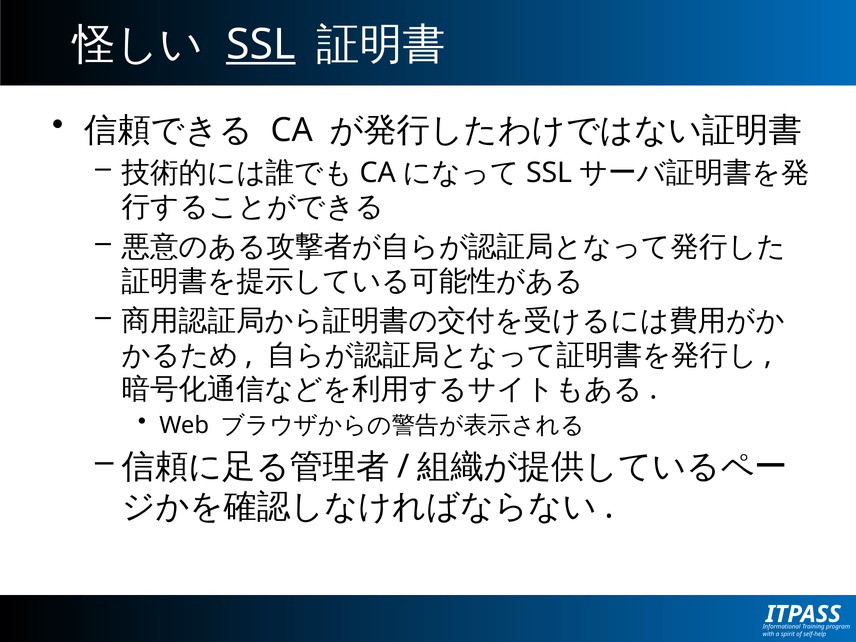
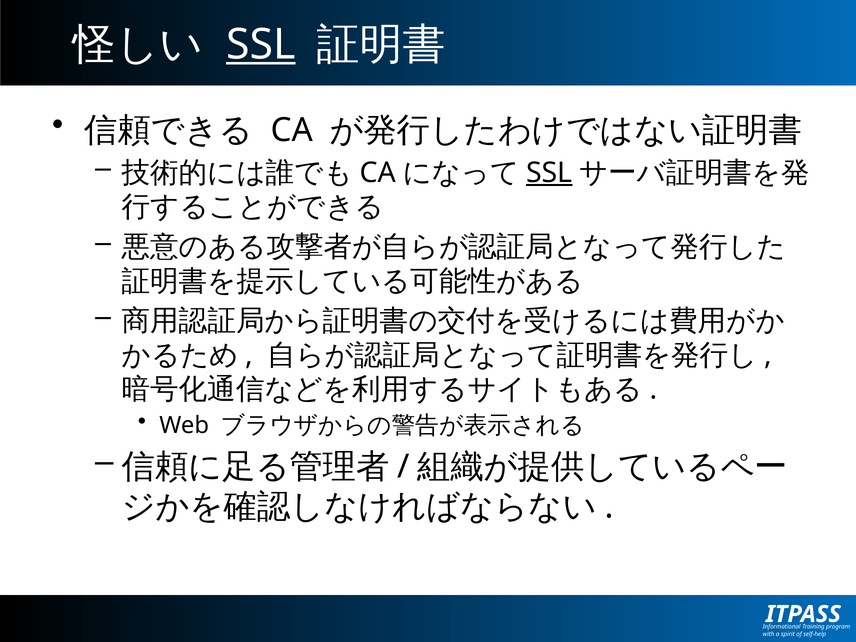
SSL underline: none -> present (549, 173)
